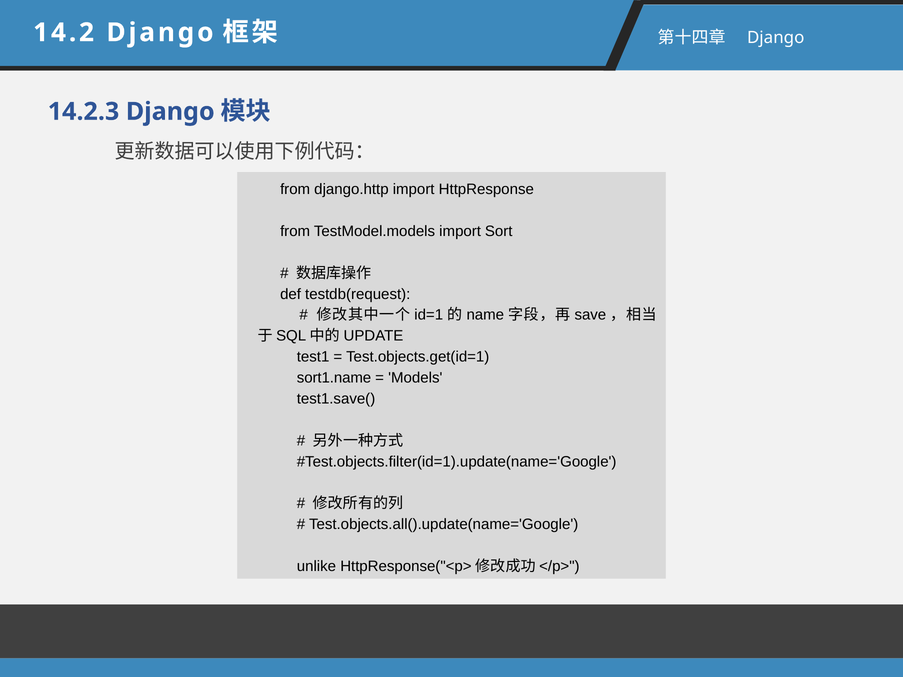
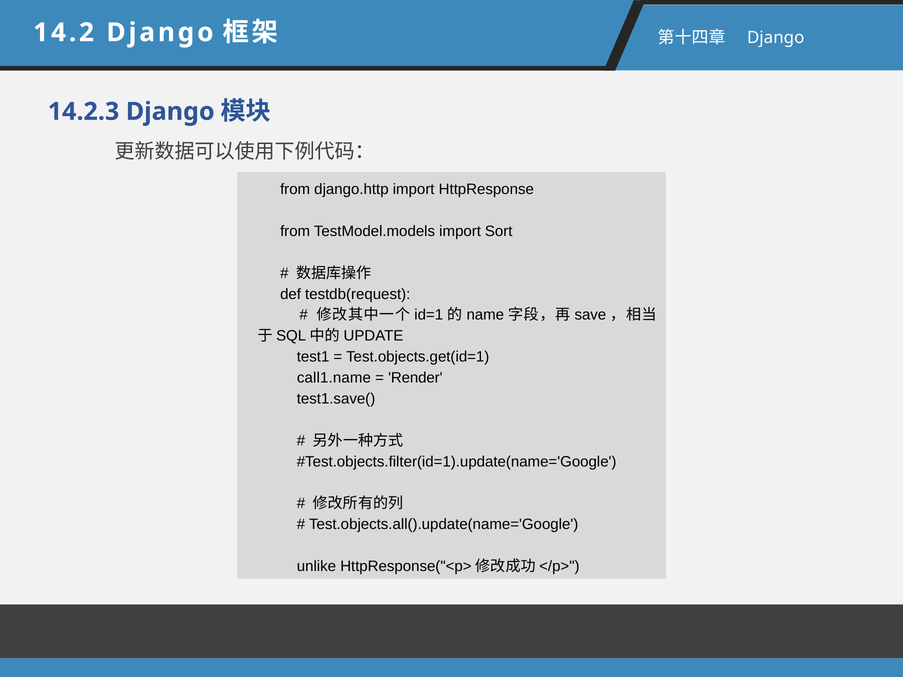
sort1.name: sort1.name -> call1.name (334, 378)
Models: Models -> Render (415, 378)
